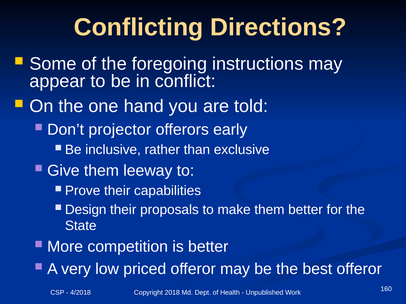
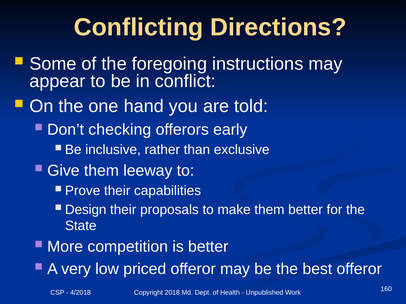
projector: projector -> checking (120, 130)
